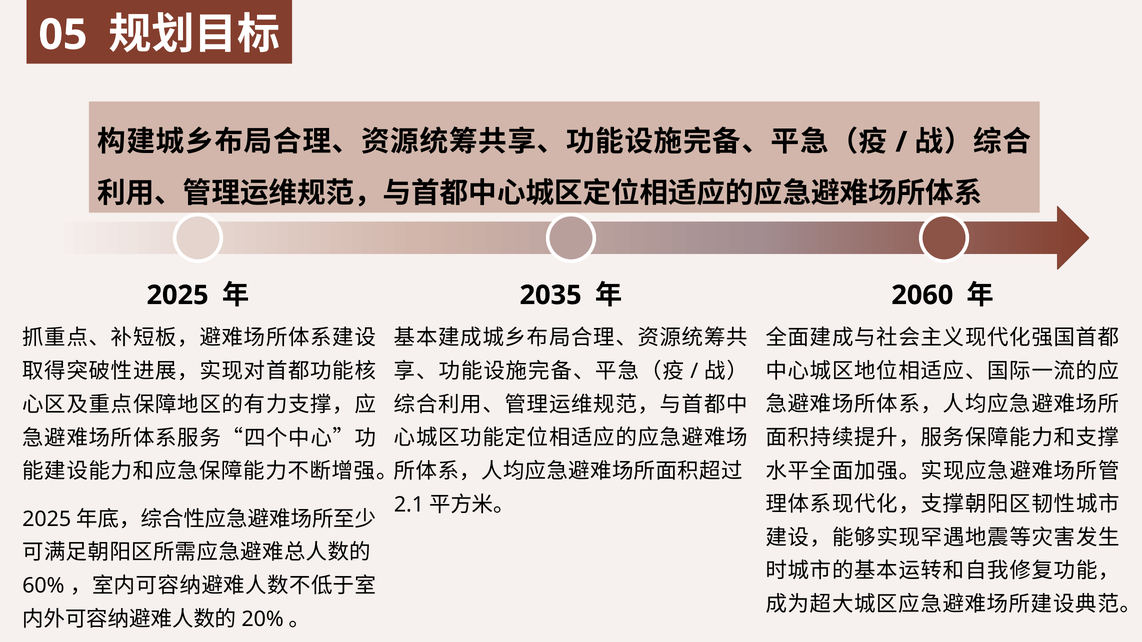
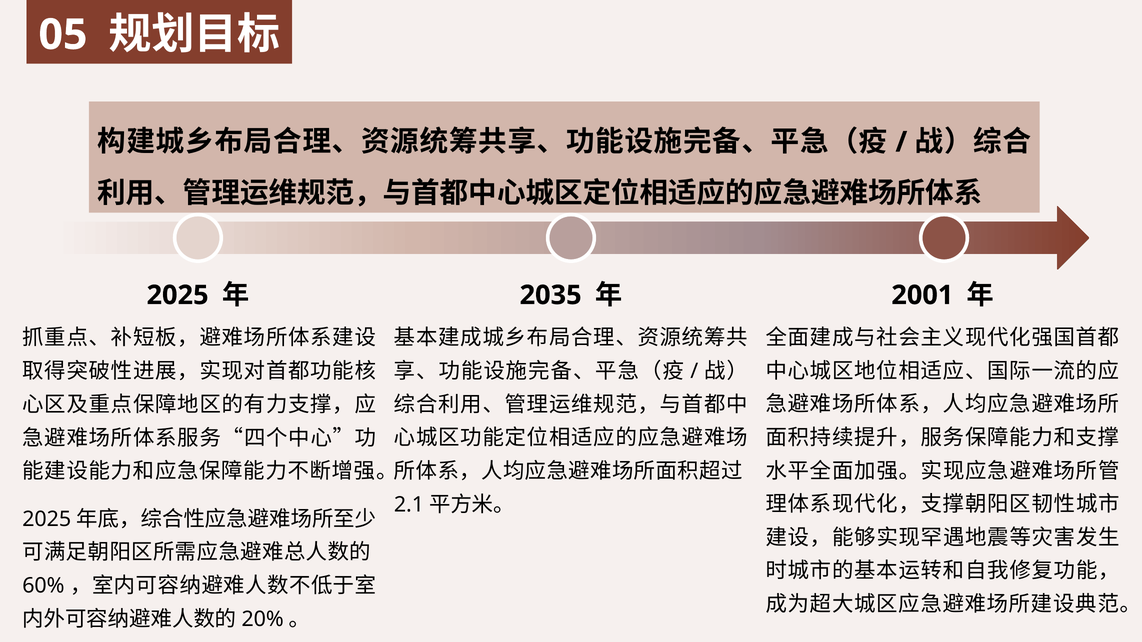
2060: 2060 -> 2001 (922, 295)
